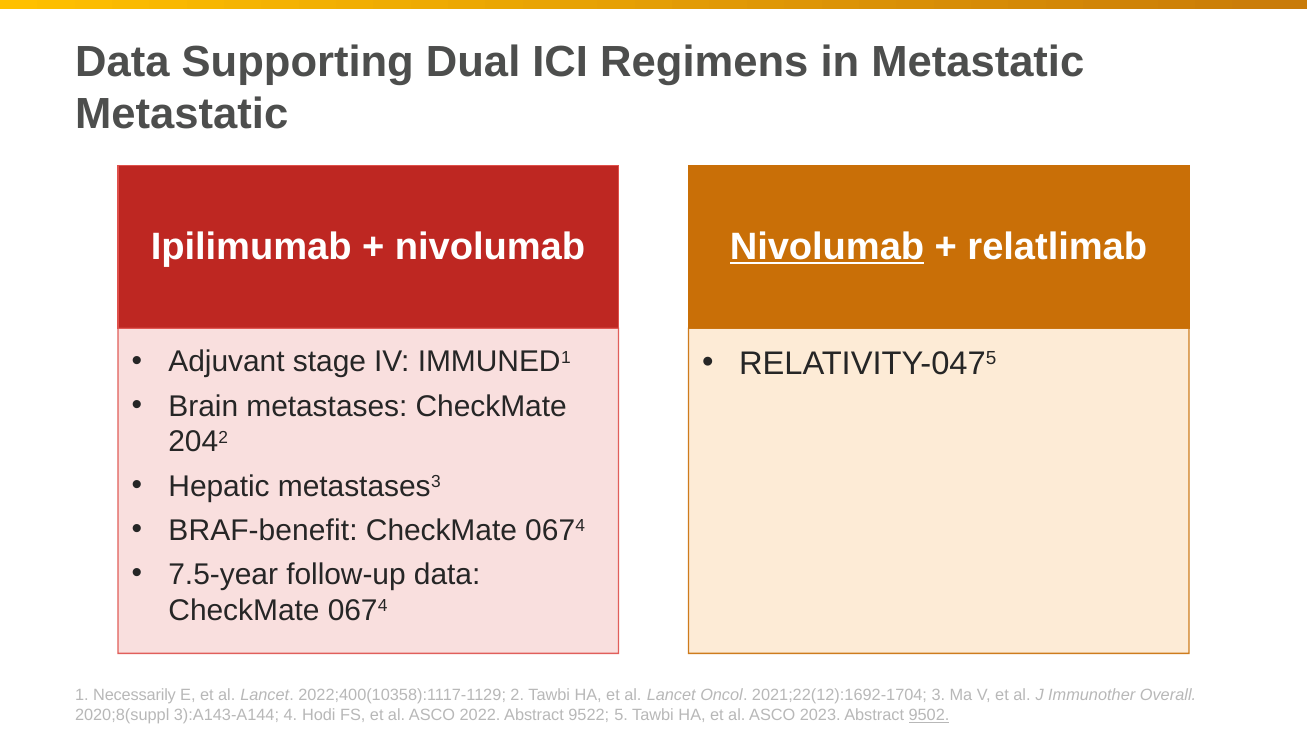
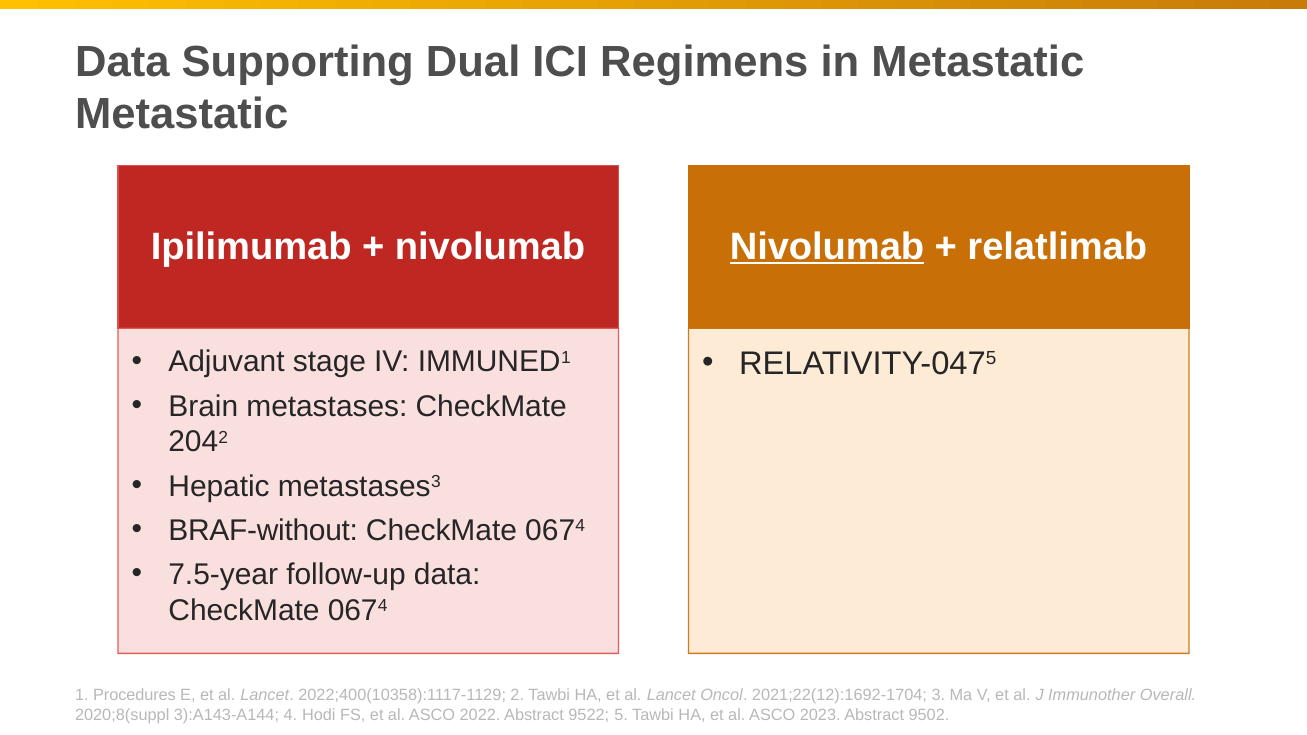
BRAF-benefit: BRAF-benefit -> BRAF-without (263, 530)
Necessarily: Necessarily -> Procedures (134, 696)
9502 underline: present -> none (929, 715)
